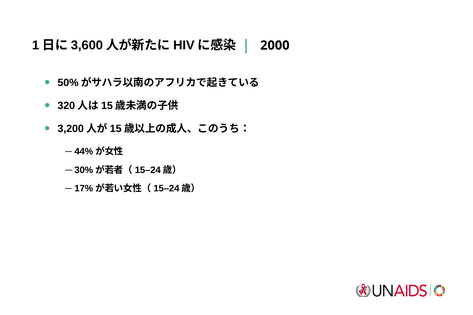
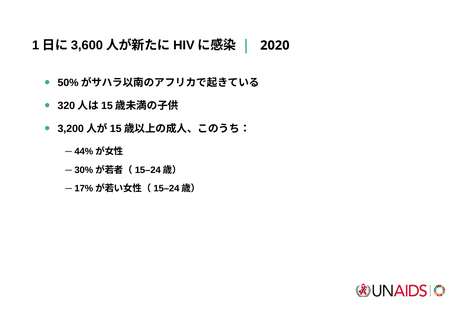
2000: 2000 -> 2020 (275, 45)
